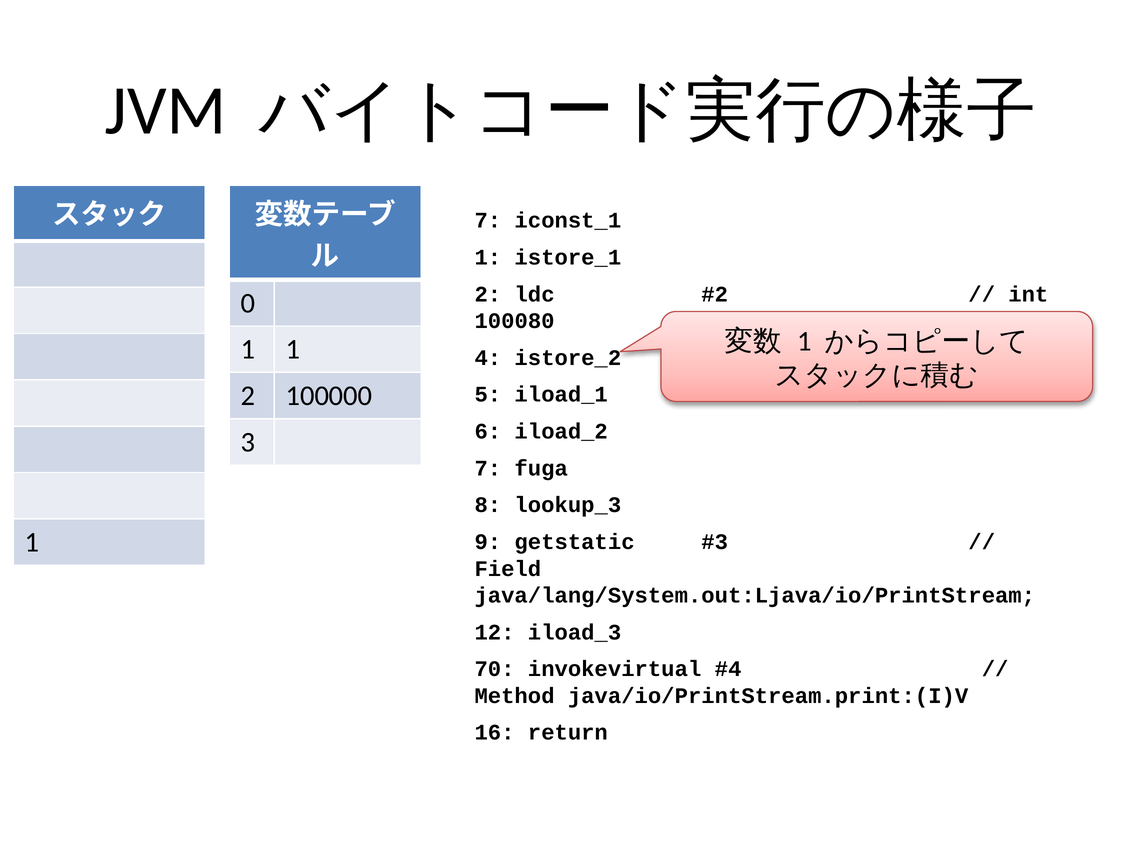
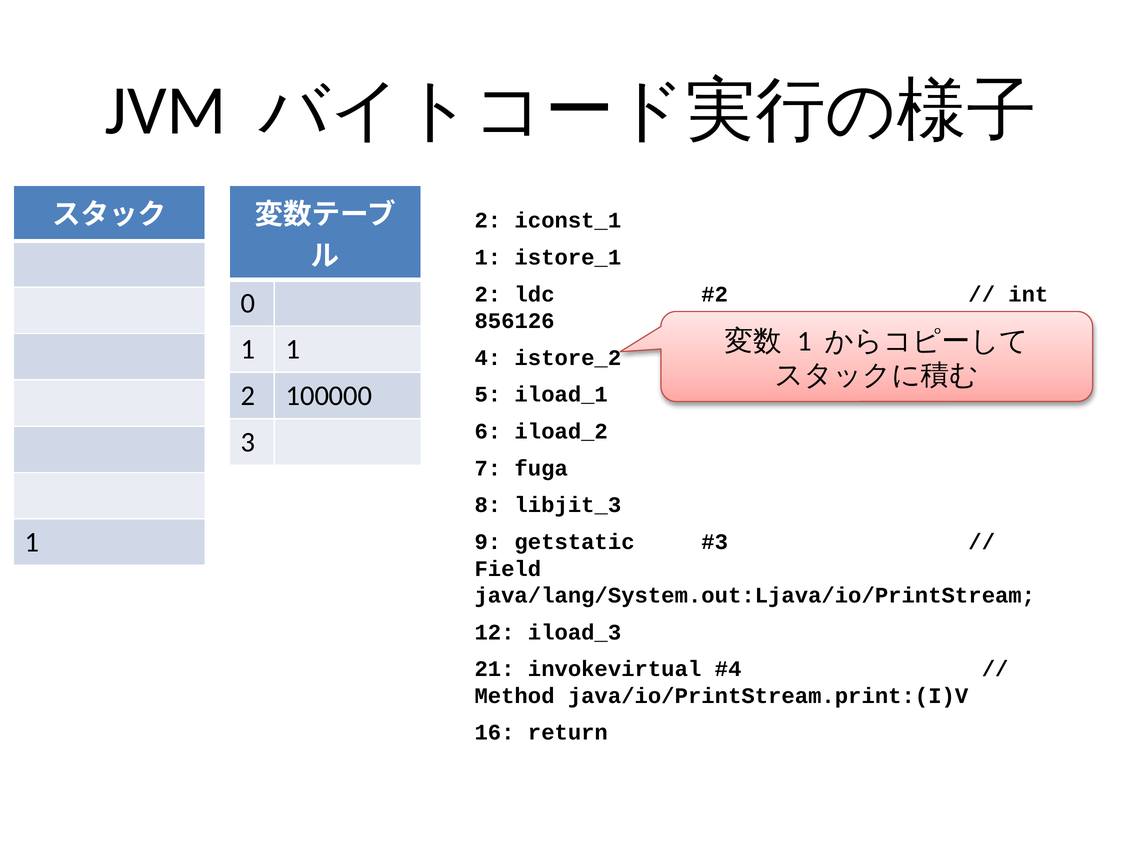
7: 7 -> 2 (488, 220)
100080: 100080 -> 856126 (515, 321)
lookup_3: lookup_3 -> libjit_3 (568, 505)
70: 70 -> 21 (494, 669)
